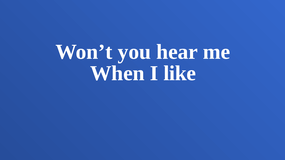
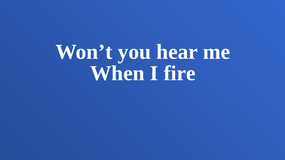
like: like -> fire (180, 73)
